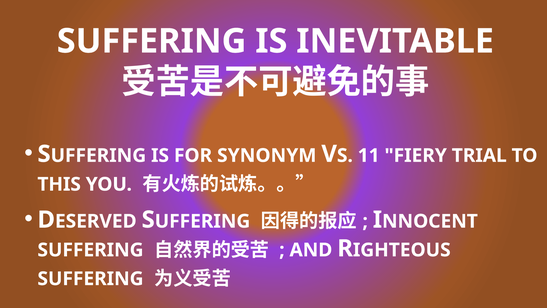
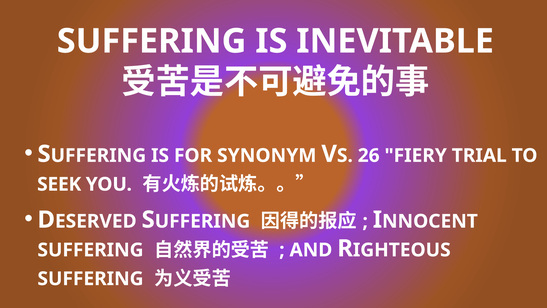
11: 11 -> 26 (369, 155)
THIS: THIS -> SEEK (59, 184)
